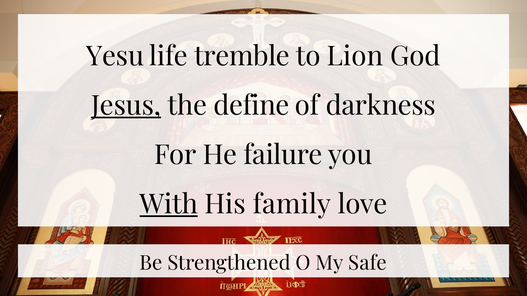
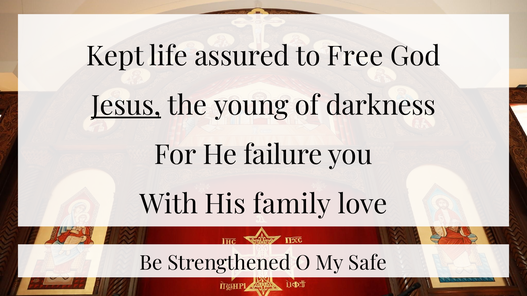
Yesu: Yesu -> Kept (115, 56)
tremble: tremble -> assured (242, 56)
Lion: Lion -> Free (355, 56)
define: define -> young (251, 106)
With underline: present -> none (169, 205)
